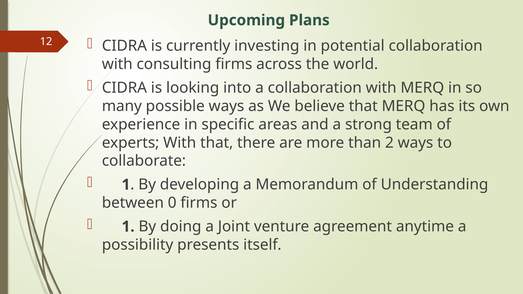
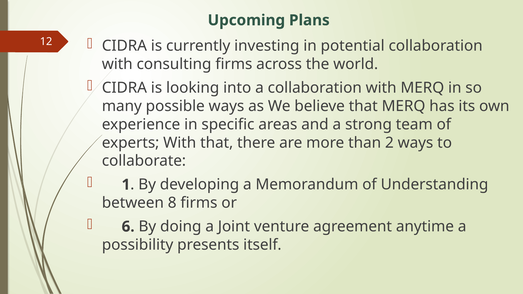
0: 0 -> 8 (172, 203)
1: 1 -> 6 (128, 227)
